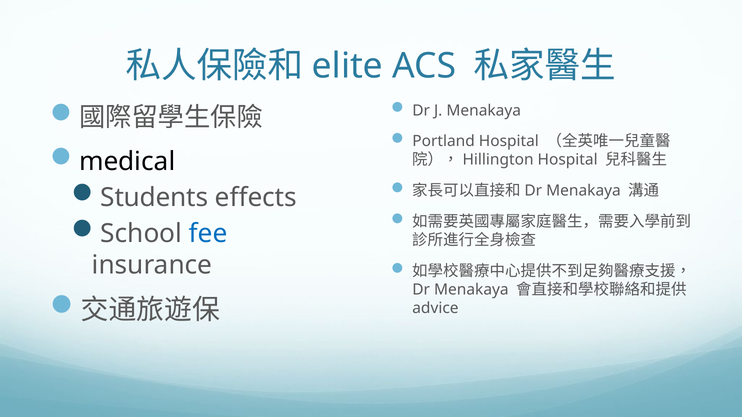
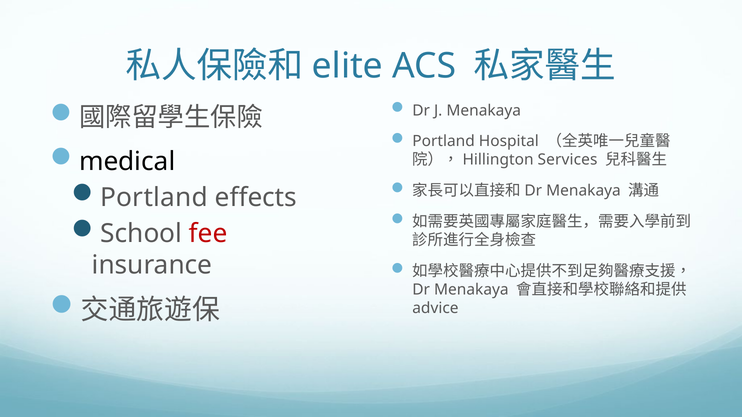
Hospital: Hospital -> Services (568, 160)
Students: Students -> Portland (154, 198)
fee colour: blue -> red (208, 234)
